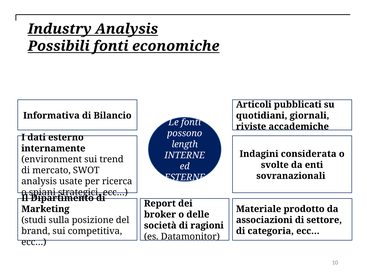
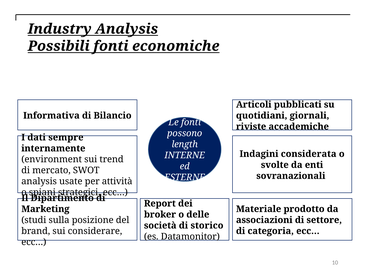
esterno: esterno -> sempre (66, 138)
ricerca: ricerca -> attività (117, 182)
ragioni: ragioni -> storico (207, 226)
competitiva: competitiva -> considerare (95, 231)
